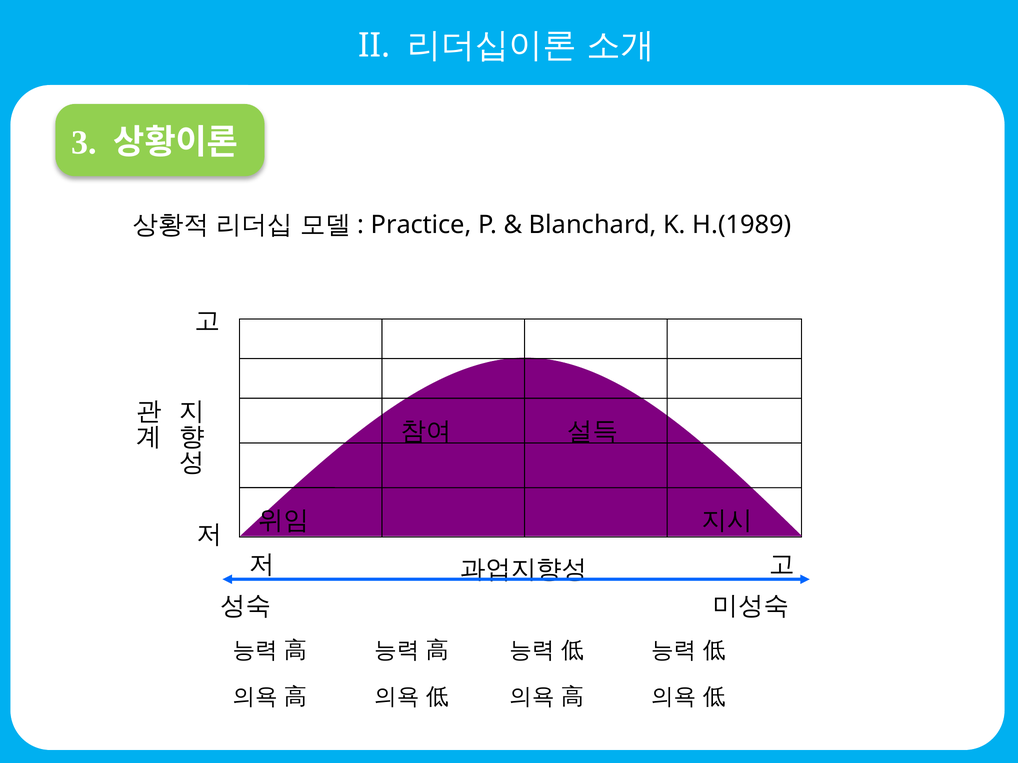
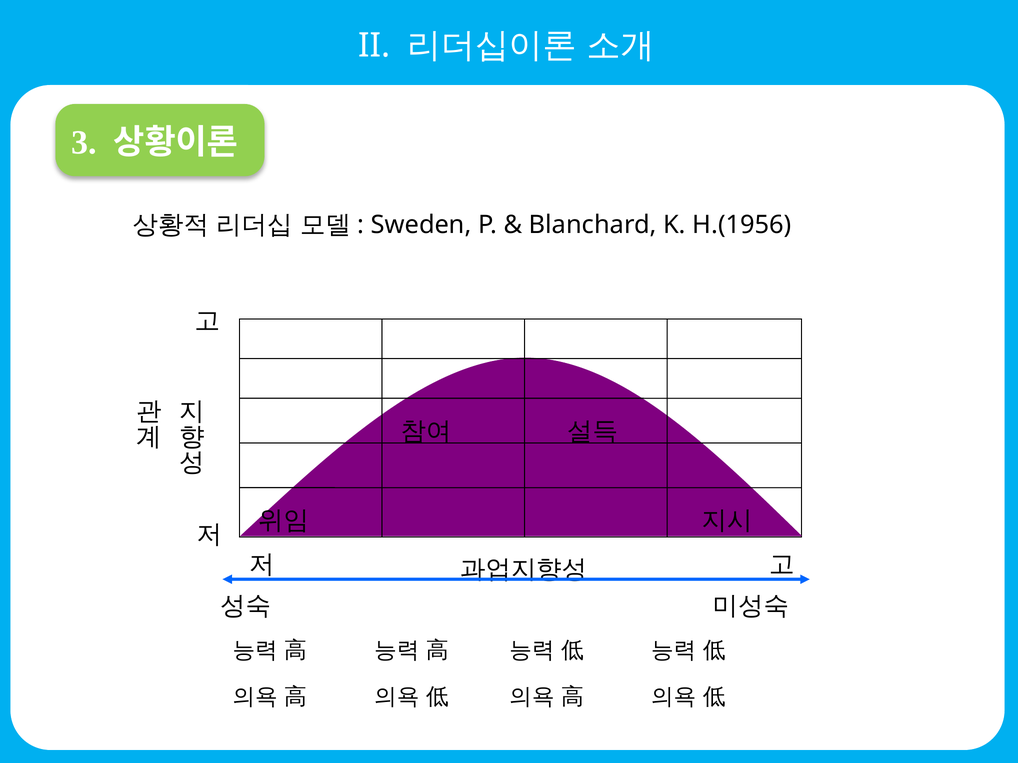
Practice: Practice -> Sweden (421, 225)
H.(1989: H.(1989 -> H.(1956 (742, 225)
